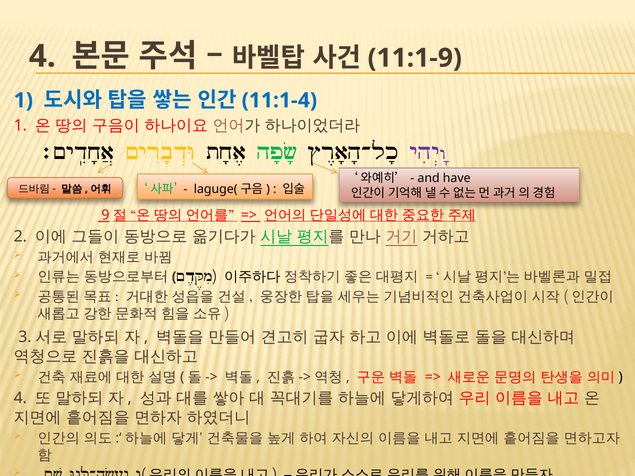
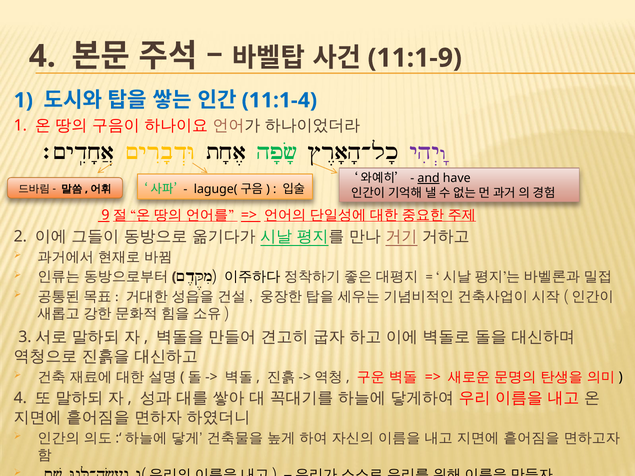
and underline: none -> present (429, 178)
